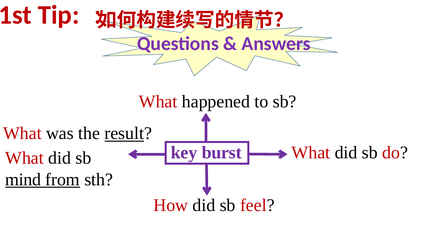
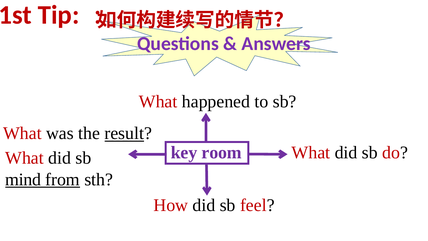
burst: burst -> room (222, 152)
